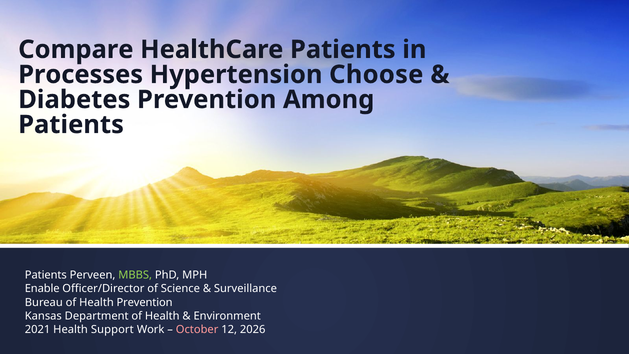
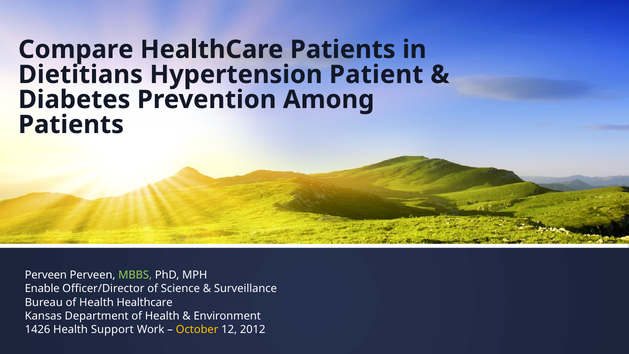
Processes: Processes -> Dietitians (81, 75)
Choose: Choose -> Patient (376, 75)
Patients: Patients -> Perveen (46, 275)
Health Prevention: Prevention -> Healthcare (145, 302)
2021: 2021 -> 1426 (38, 330)
October colour: pink -> yellow (197, 330)
2026: 2026 -> 2012 (253, 330)
